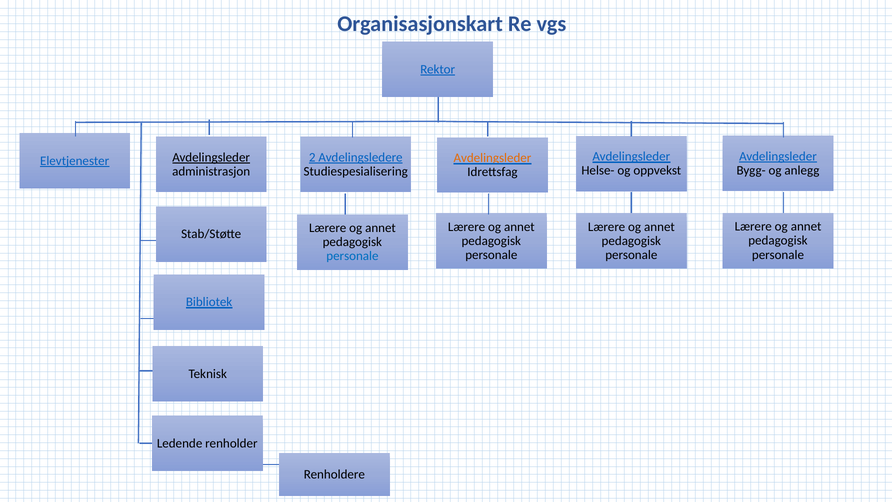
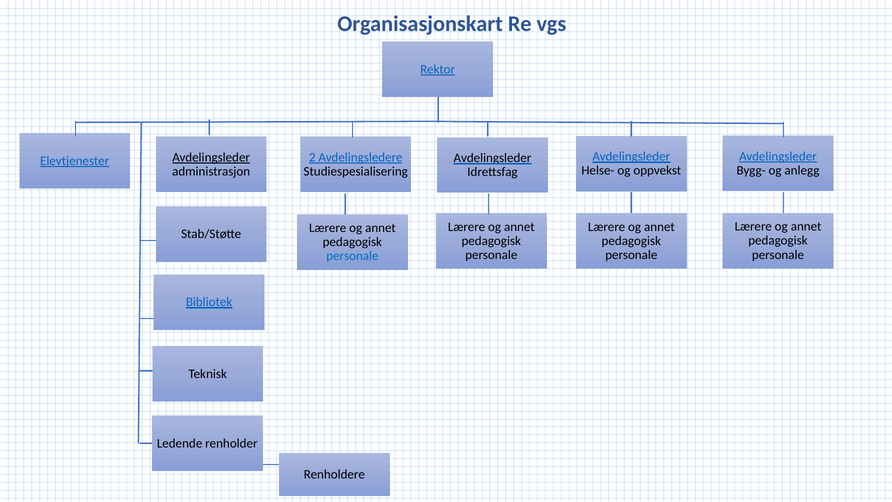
Avdelingsleder colour: orange -> black (492, 158)
